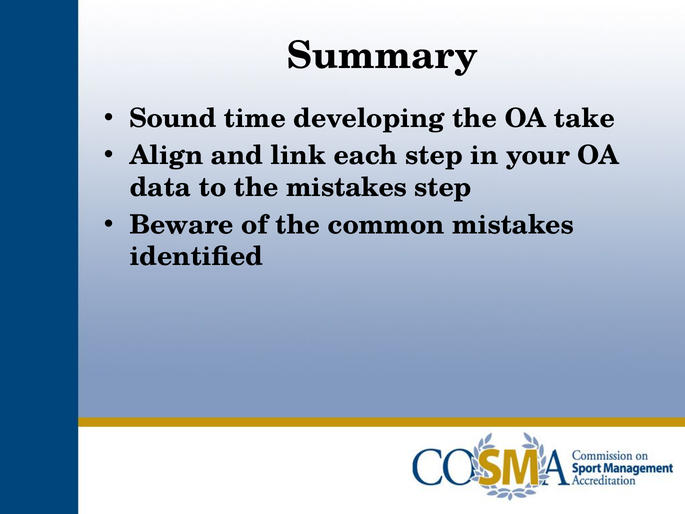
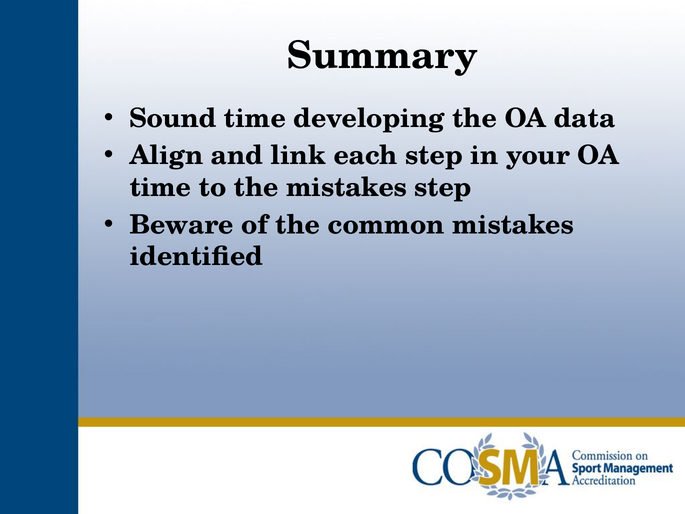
take: take -> data (584, 118)
data: data -> time (160, 187)
